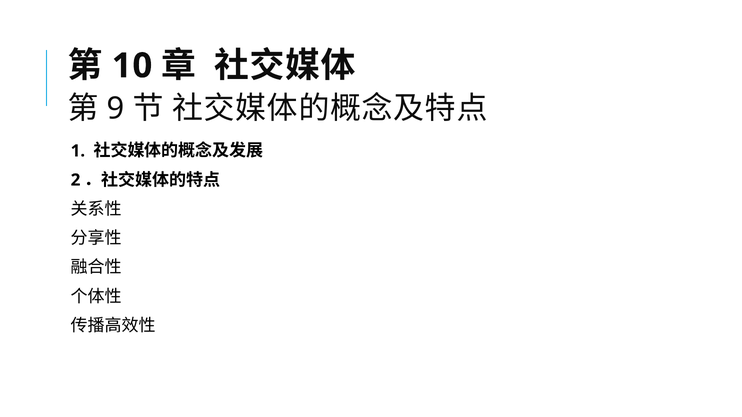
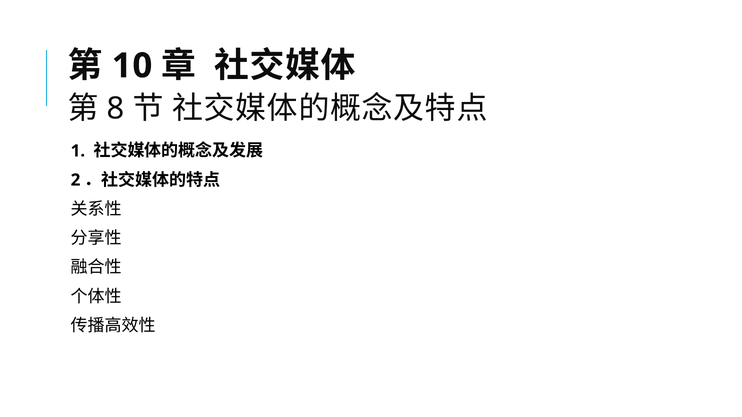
9: 9 -> 8 (116, 109)
